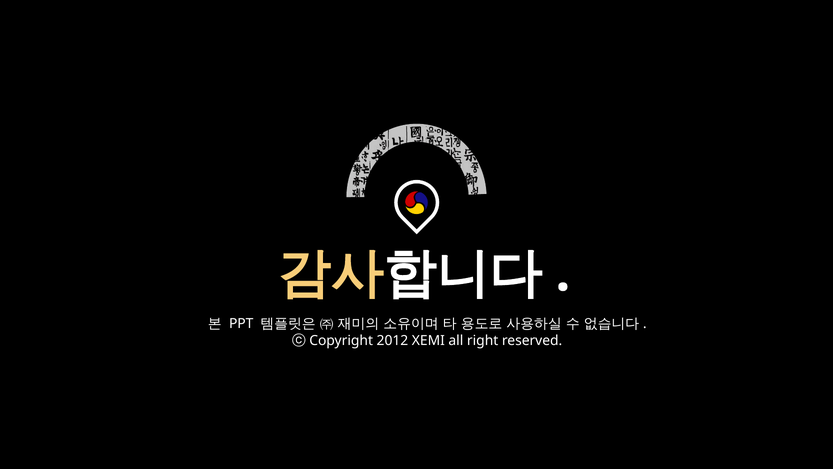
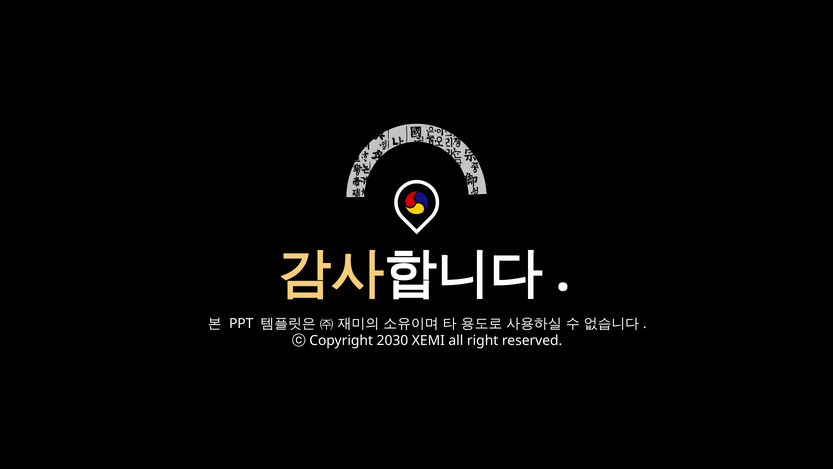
2012: 2012 -> 2030 (392, 340)
